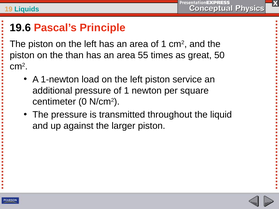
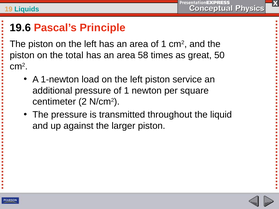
than: than -> total (74, 55)
55: 55 -> 58 (143, 55)
0: 0 -> 2 (83, 102)
